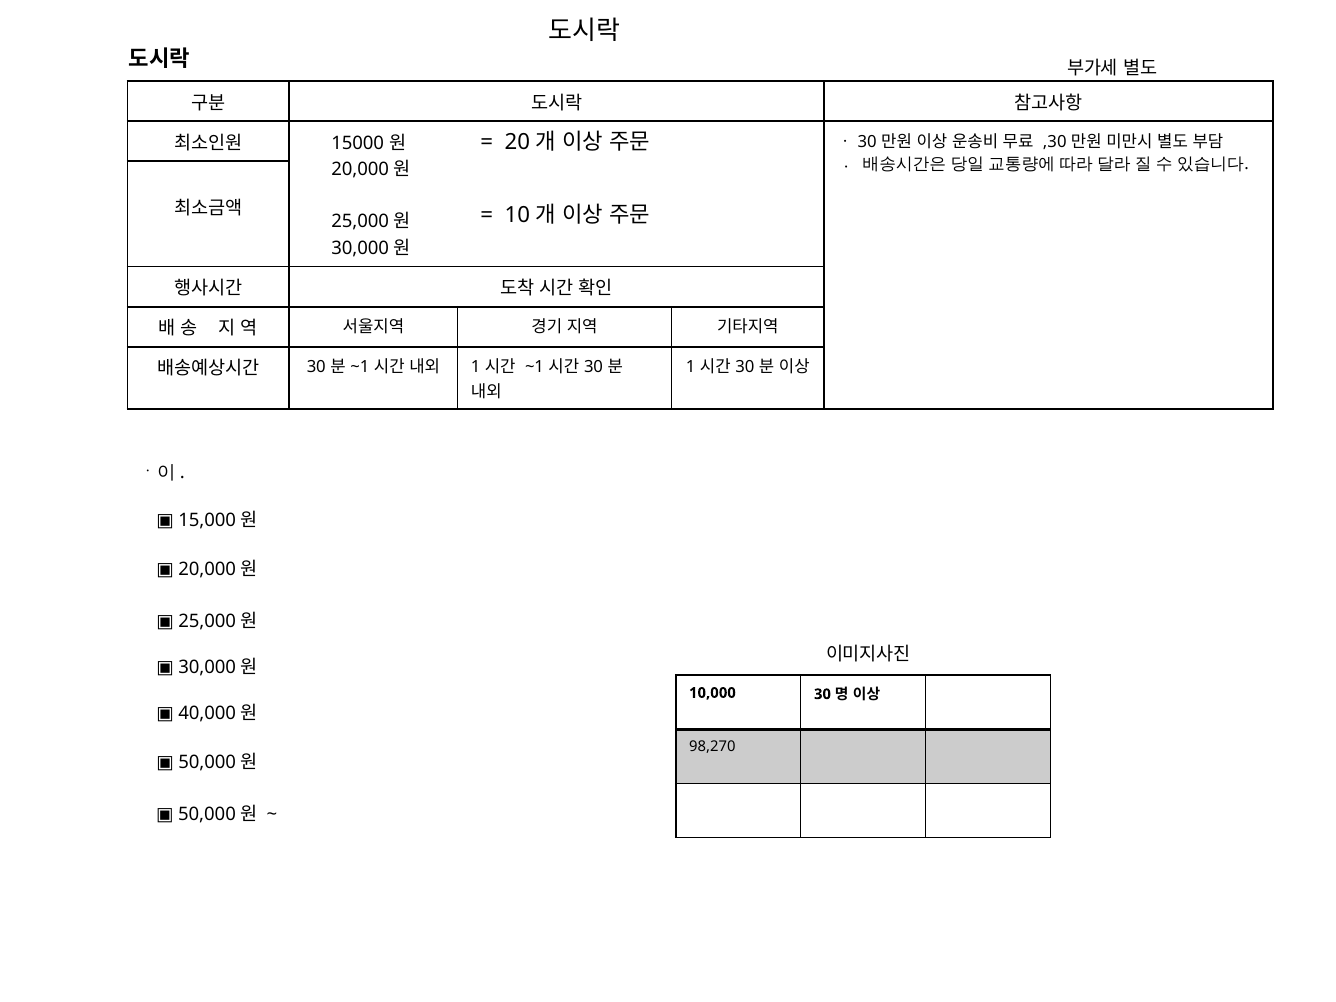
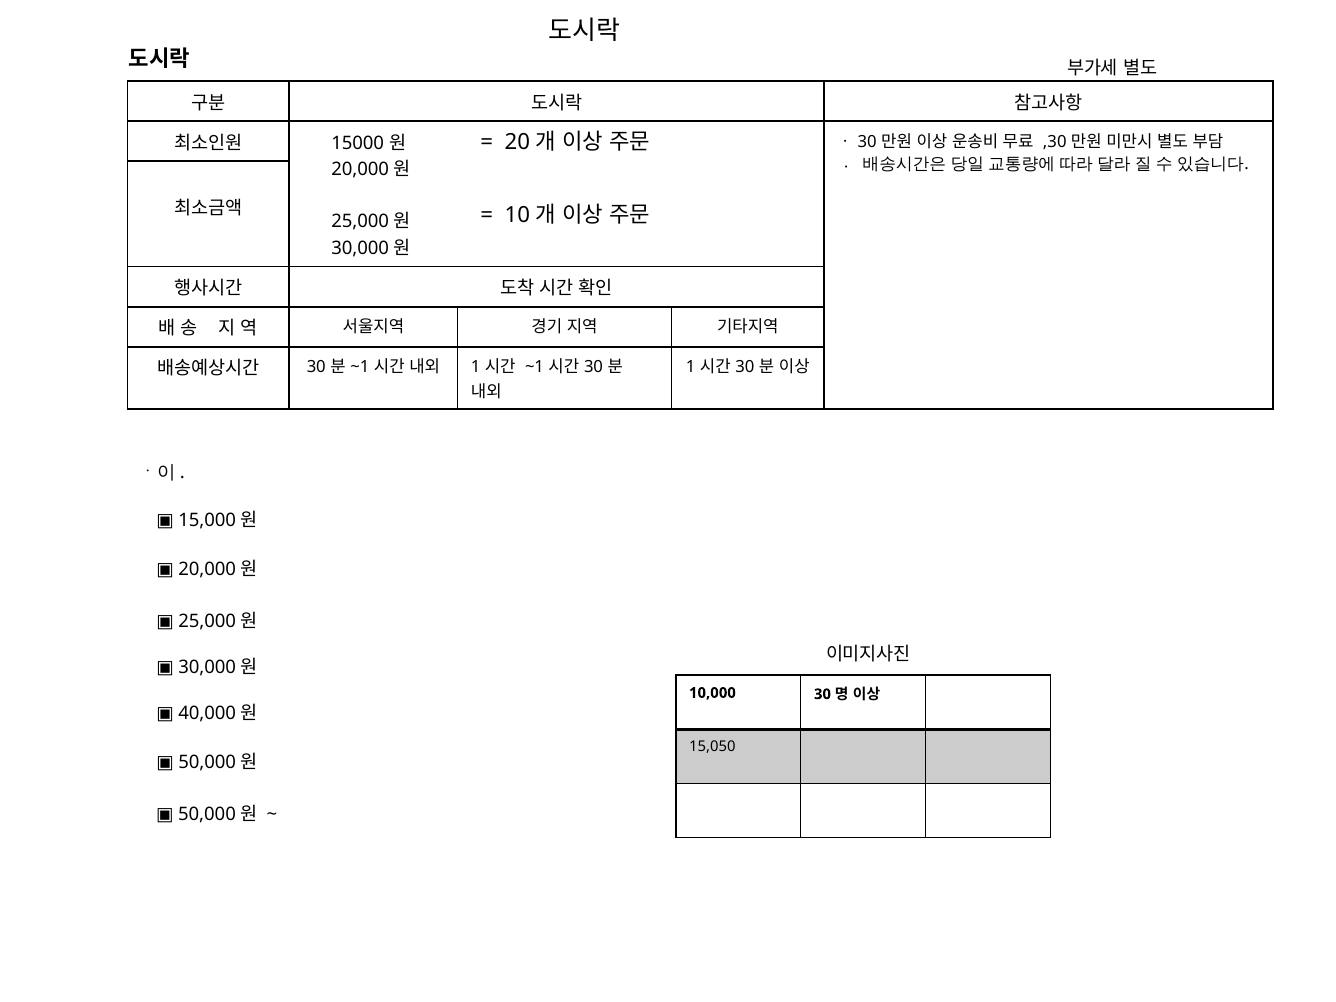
98,270: 98,270 -> 15,050 (712, 747)
